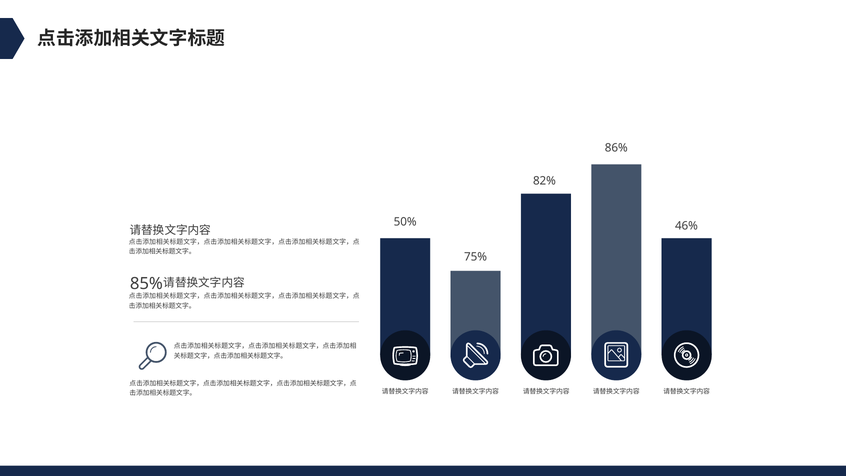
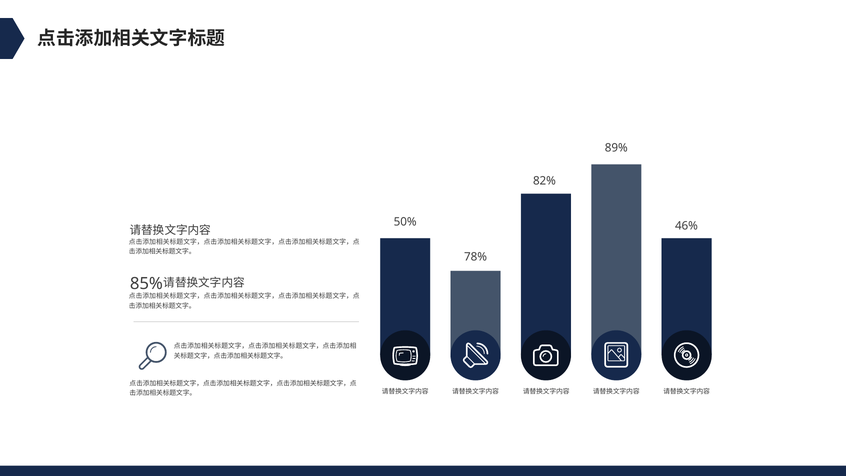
86%: 86% -> 89% (616, 148)
75%: 75% -> 78% (475, 257)
